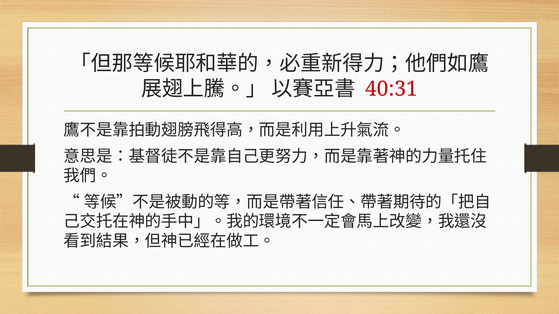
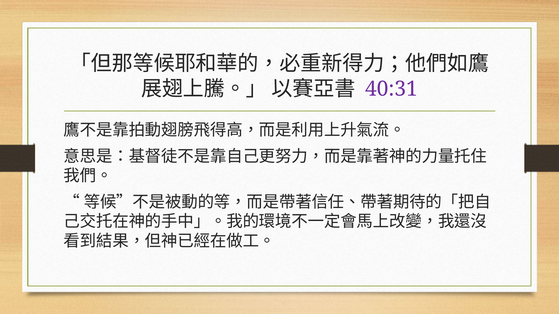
40:31 colour: red -> purple (391, 89)
